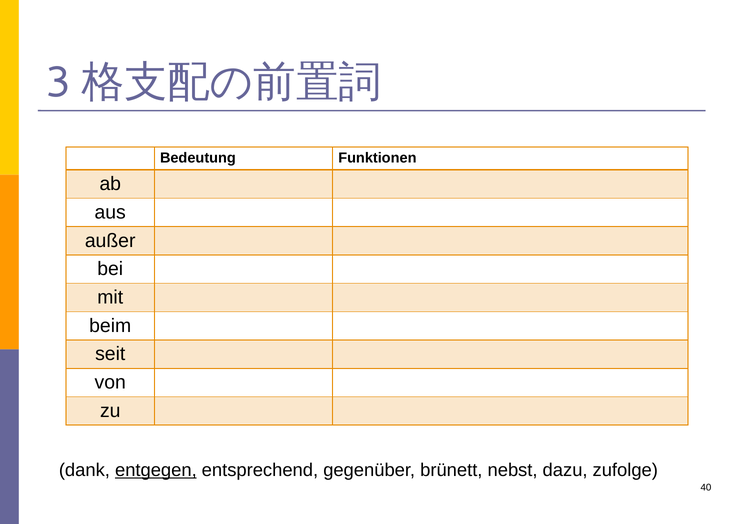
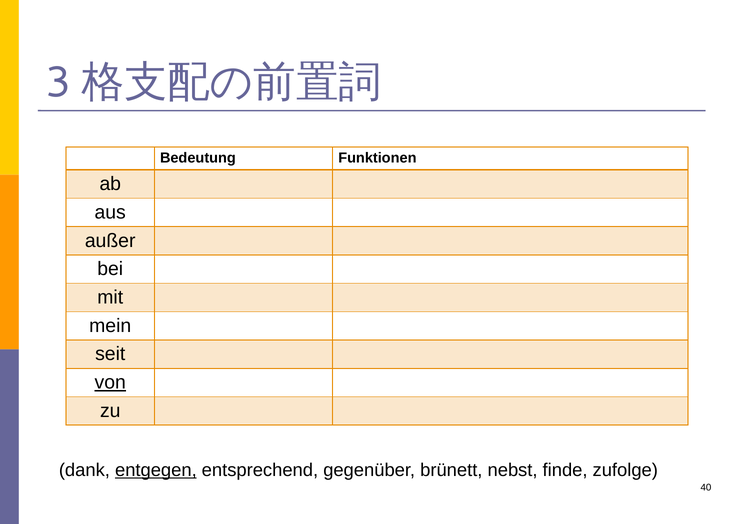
beim: beim -> mein (110, 325)
von underline: none -> present (110, 382)
dazu: dazu -> finde (565, 469)
